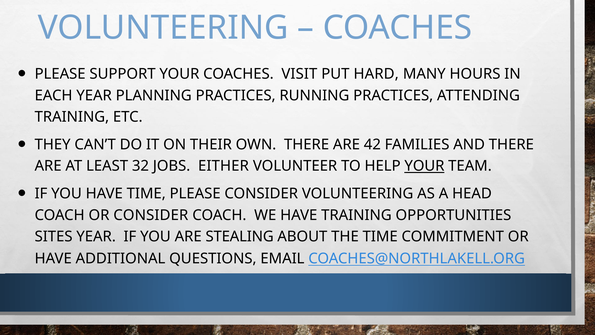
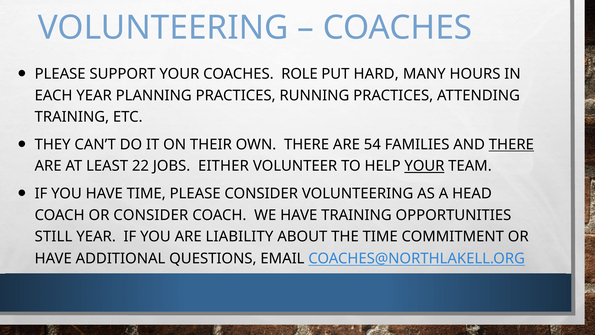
VISIT: VISIT -> ROLE (299, 74)
42: 42 -> 54 (372, 144)
THERE underline: none -> present (511, 144)
32: 32 -> 22 (140, 166)
SITES: SITES -> STILL (53, 236)
STEALING: STEALING -> LIABILITY (239, 236)
